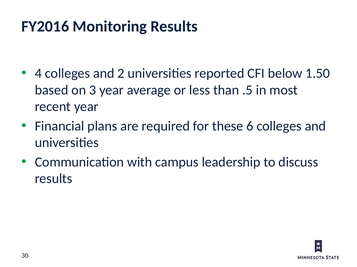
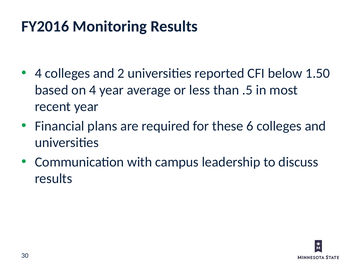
on 3: 3 -> 4 (93, 90)
